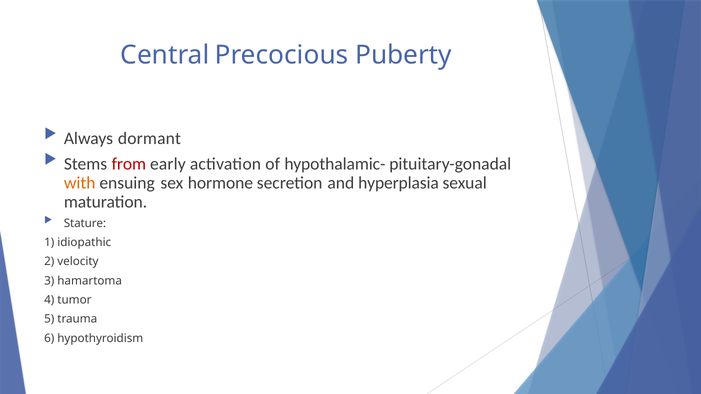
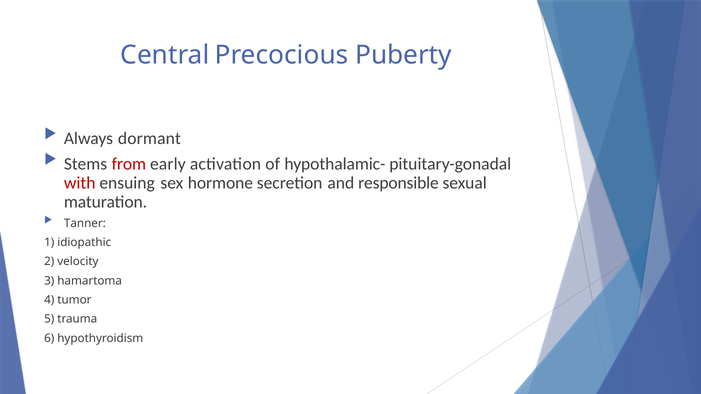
with colour: orange -> red (80, 183)
hyperplasia: hyperplasia -> responsible (398, 183)
Stature: Stature -> Tanner (85, 223)
